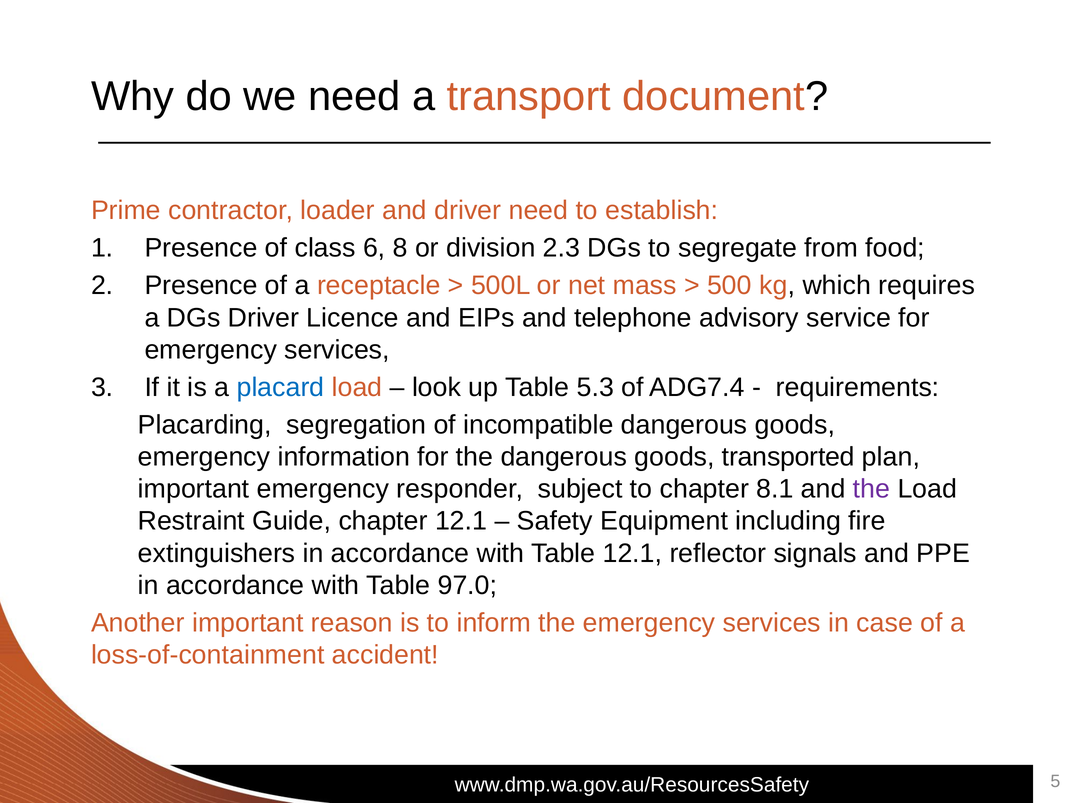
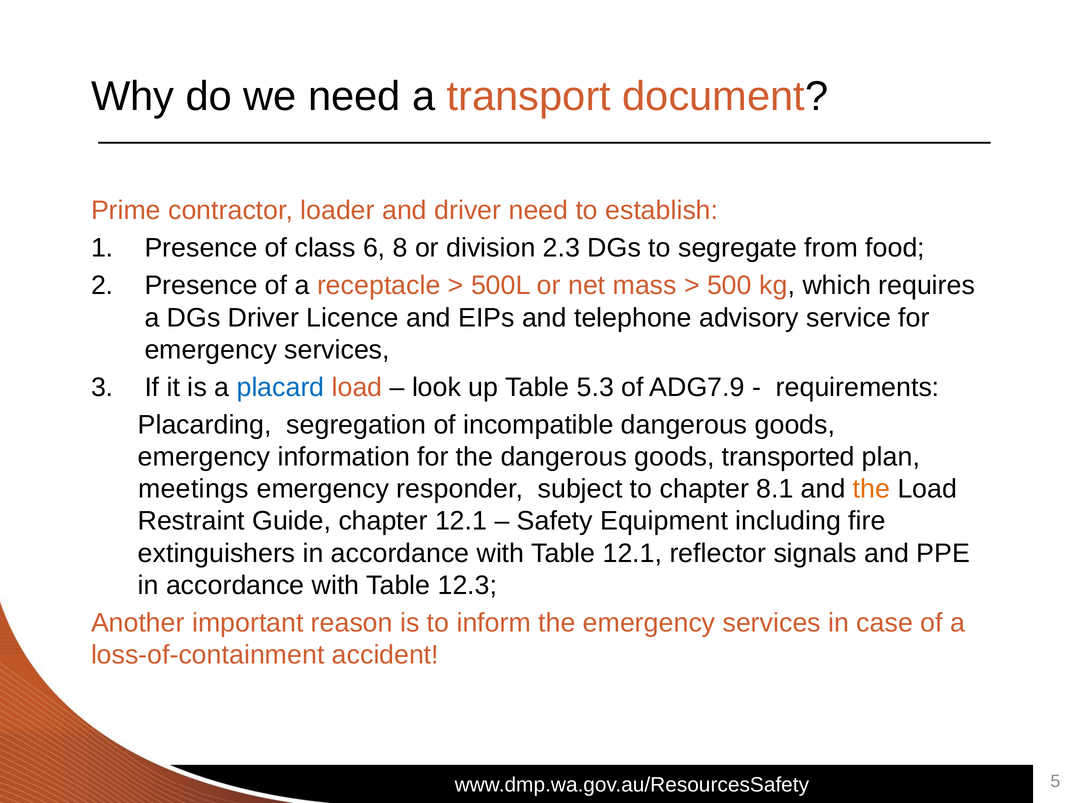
ADG7.4: ADG7.4 -> ADG7.9 (697, 387)
important: important -> meetings (194, 489)
the colour: purple -> orange (872, 489)
97.0: 97.0 -> 12.3 (467, 586)
